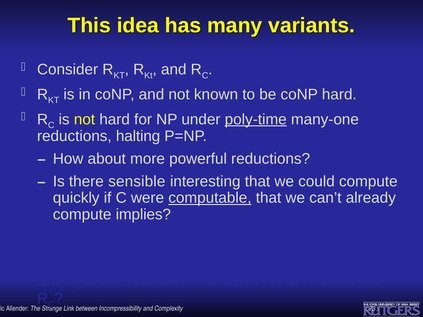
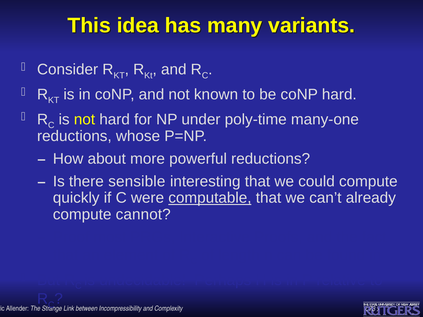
poly-time underline: present -> none (256, 119)
halting: halting -> whose (138, 136)
implies: implies -> cannot (143, 215)
